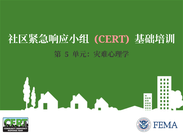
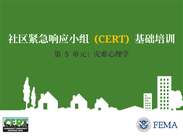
CERT colour: pink -> yellow (112, 39)
